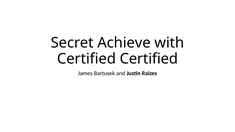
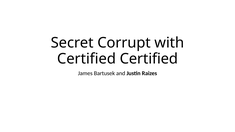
Achieve: Achieve -> Corrupt (124, 43)
